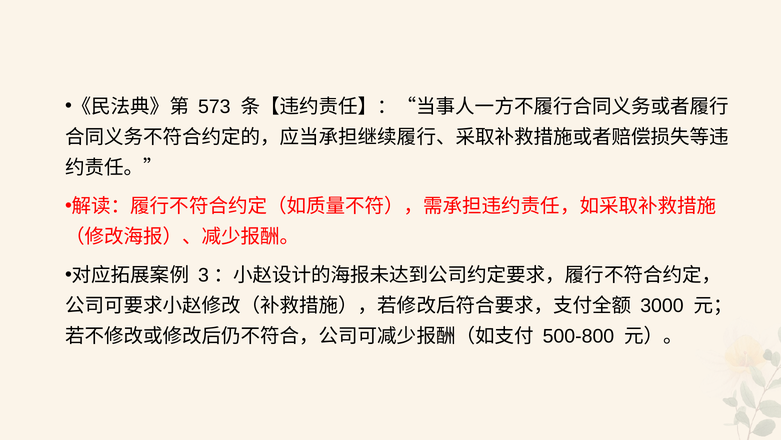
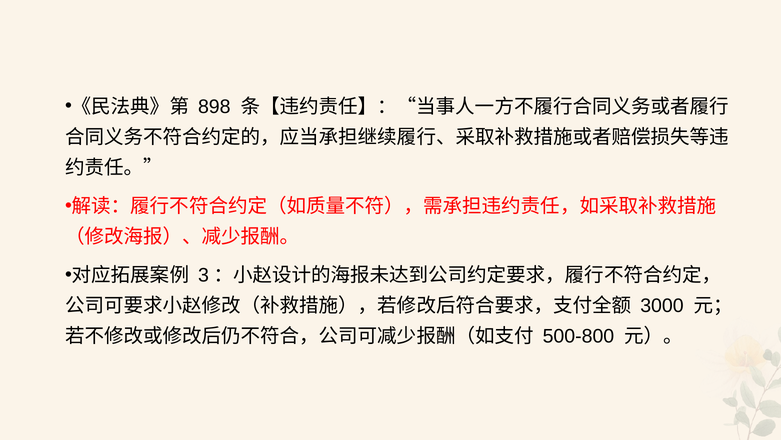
573: 573 -> 898 (214, 106)
